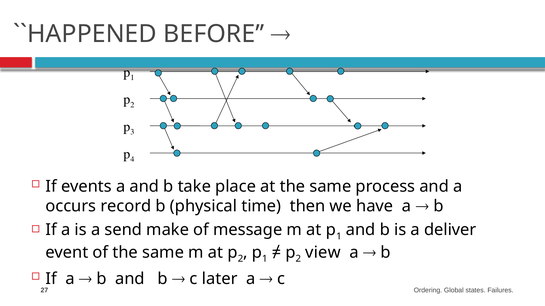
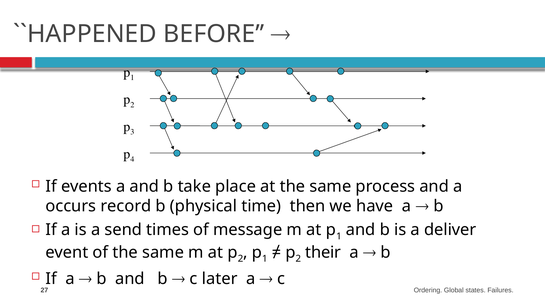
make: make -> times (168, 230)
view: view -> their (323, 253)
